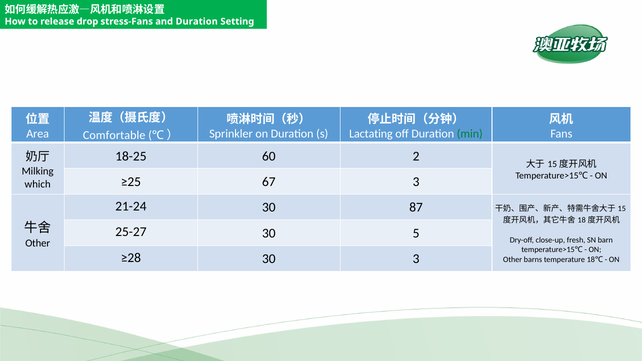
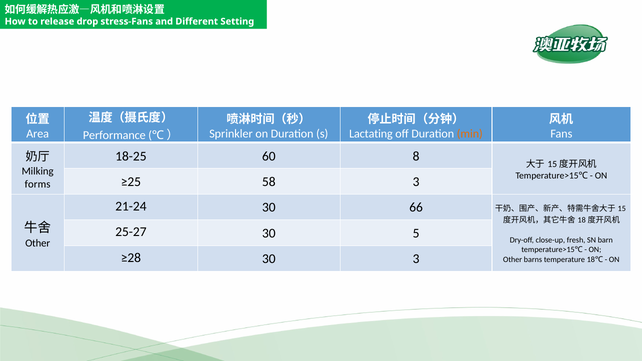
and Duration: Duration -> Different (197, 21)
min colour: green -> orange (470, 134)
Comfortable: Comfortable -> Performance (114, 135)
2: 2 -> 8 (416, 156)
67: 67 -> 58 (269, 182)
which: which -> forms (38, 184)
87: 87 -> 66 (416, 208)
